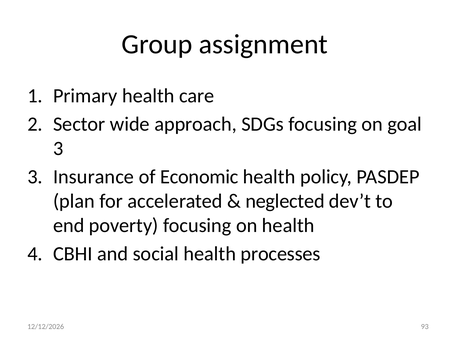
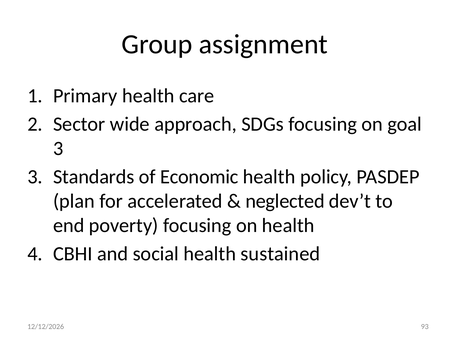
Insurance: Insurance -> Standards (94, 177)
processes: processes -> sustained (280, 254)
